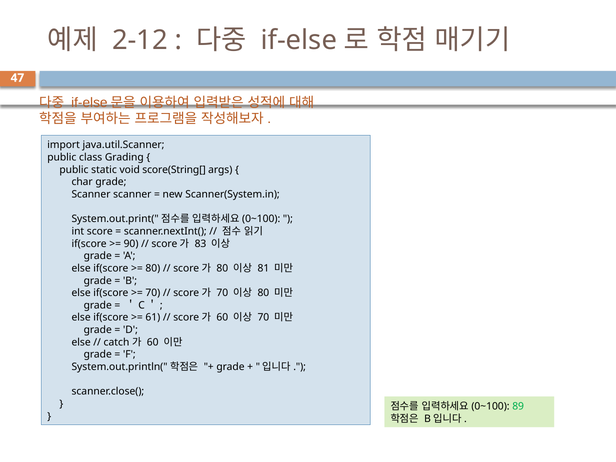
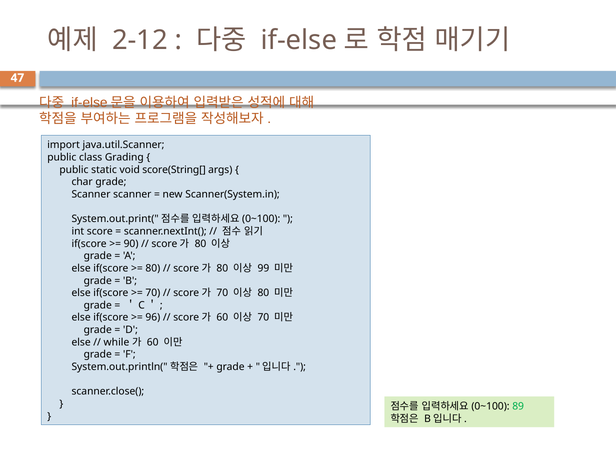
83: 83 -> 80 (201, 244)
81: 81 -> 99 (263, 268)
61: 61 -> 96 (153, 318)
catch: catch -> while (116, 342)
